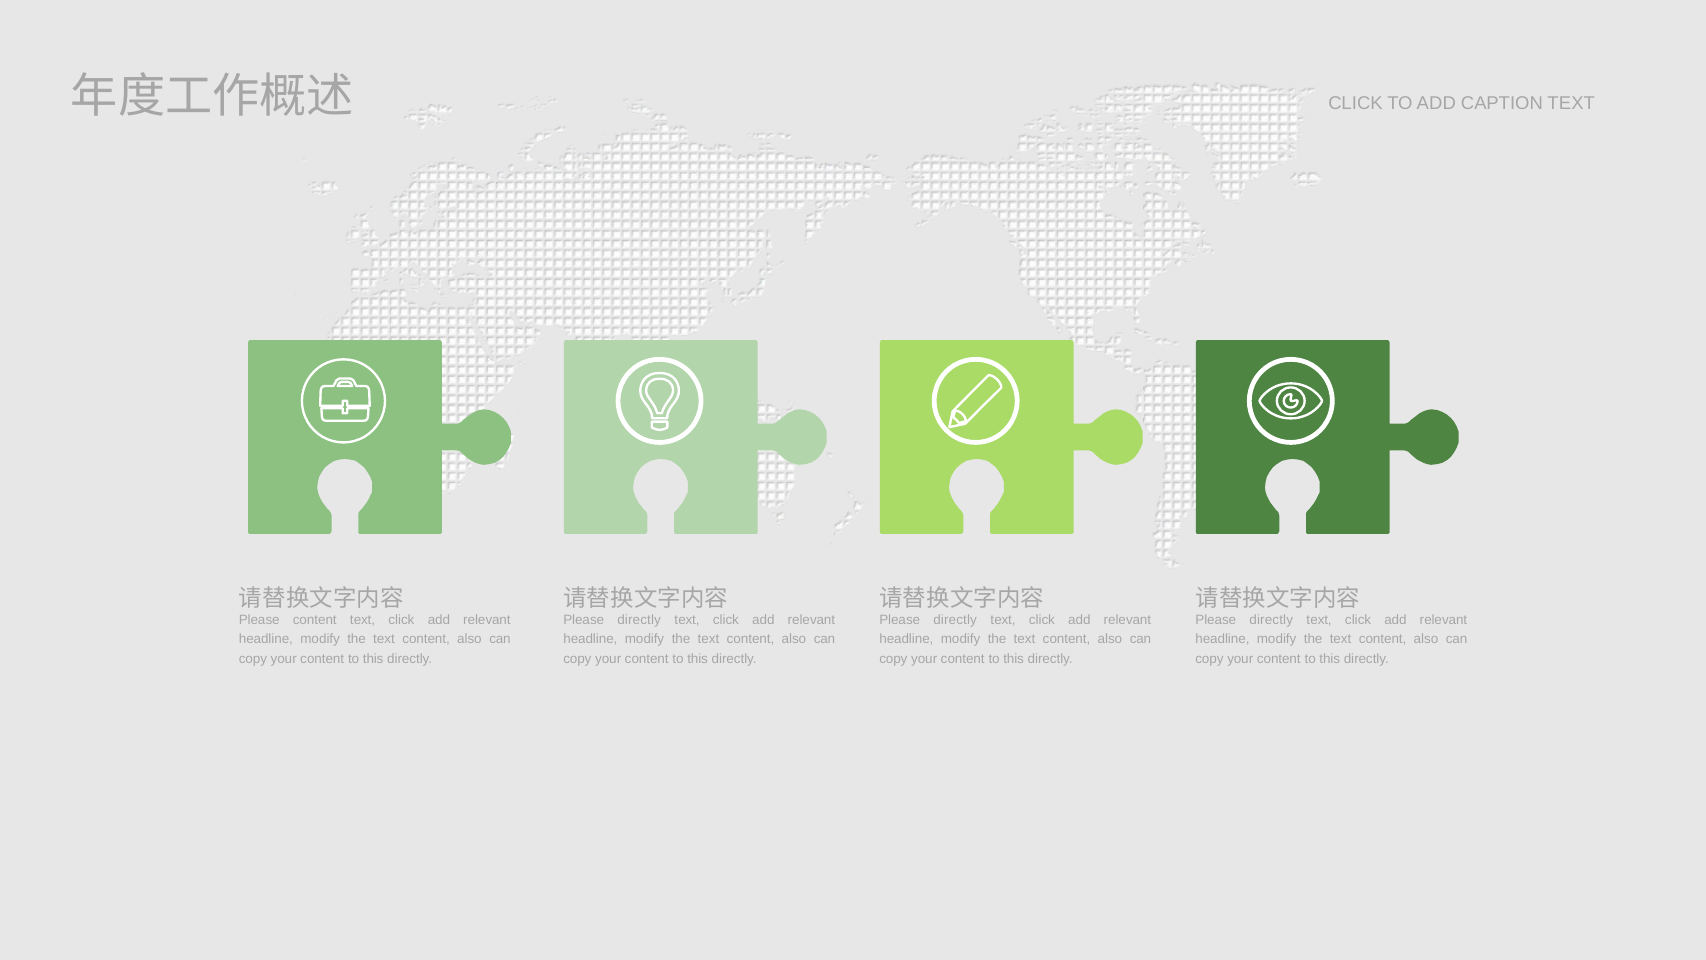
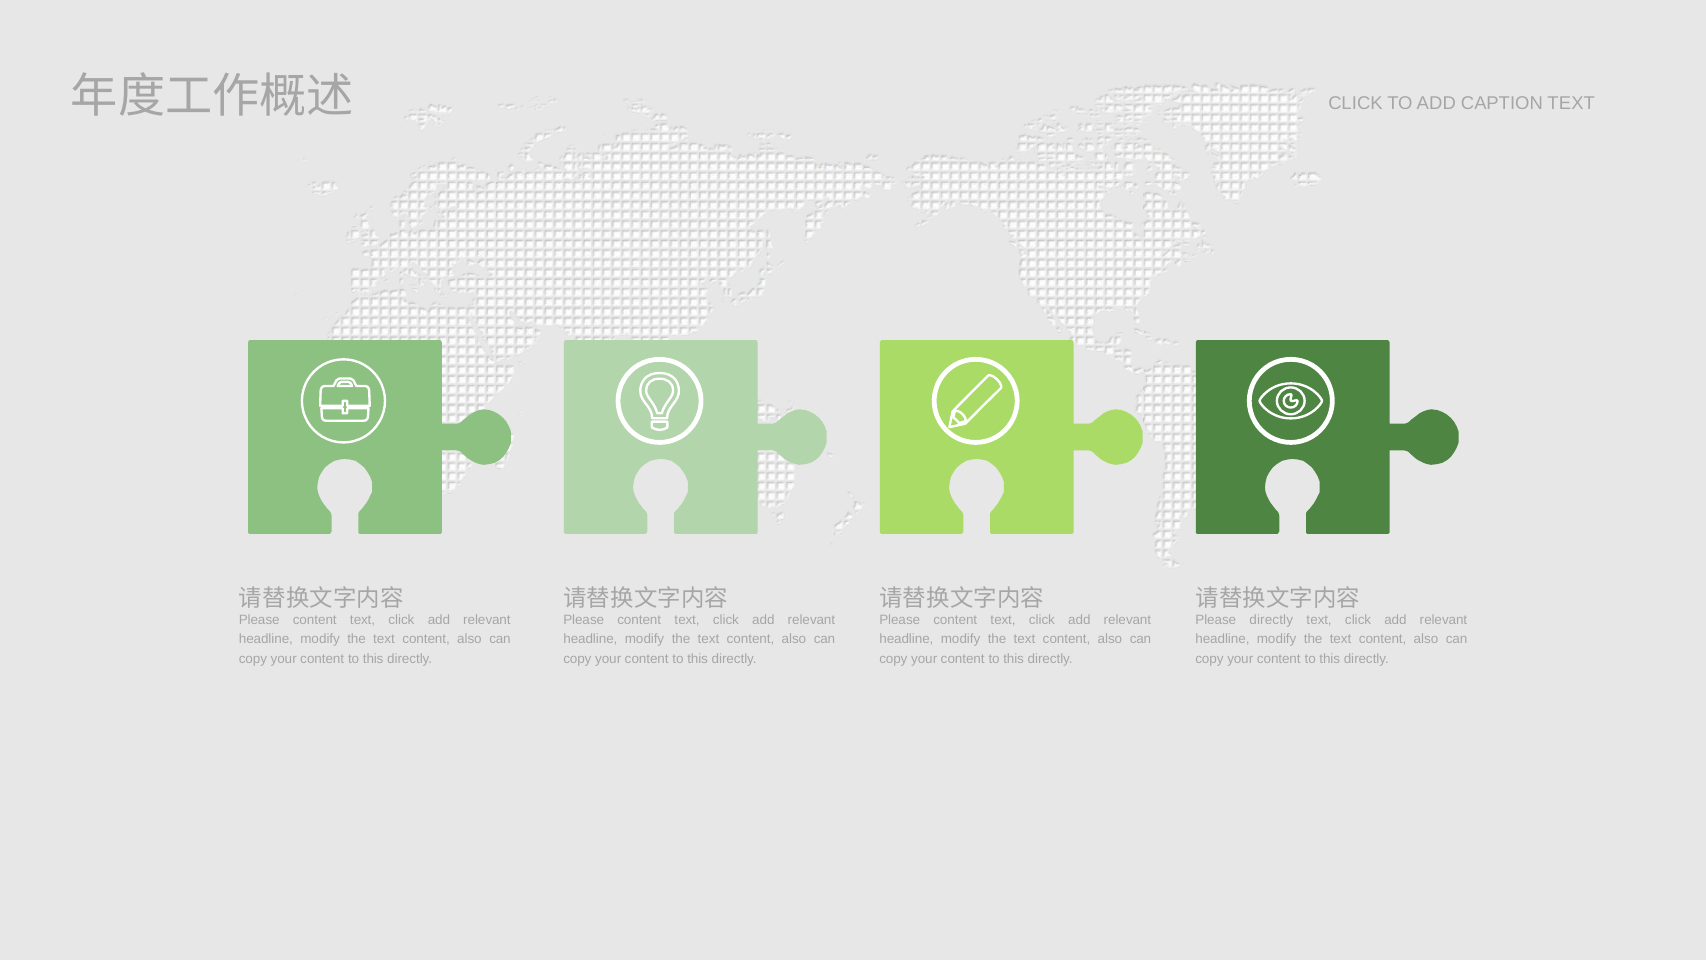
directly: directly -> content (639, 620)
directly: directly -> content (955, 620)
